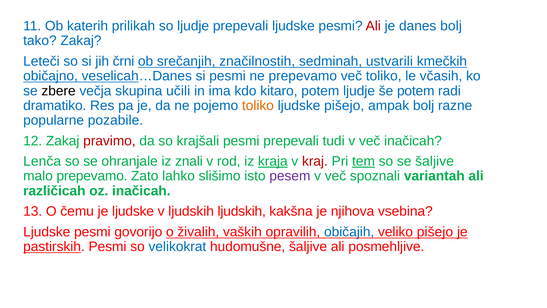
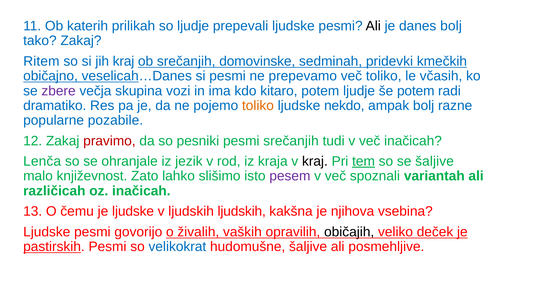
Ali colour: red -> black (373, 26)
Leteči: Leteči -> Ritem (41, 61)
jih črni: črni -> kraj (124, 61)
značilnostih: značilnostih -> domovinske (257, 61)
ustvarili: ustvarili -> pridevki (389, 61)
zbere colour: black -> purple (59, 91)
učili: učili -> vozi (178, 91)
ljudske pišejo: pišejo -> nekdo (344, 105)
krajšali: krajšali -> pesniki (198, 141)
pesmi prepevali: prepevali -> srečanjih (291, 141)
znali: znali -> jezik (189, 161)
kraja underline: present -> none (273, 161)
kraj colour: red -> black (315, 161)
malo prepevamo: prepevamo -> književnost (92, 176)
običajih colour: blue -> black (349, 232)
veliko pišejo: pišejo -> deček (435, 232)
